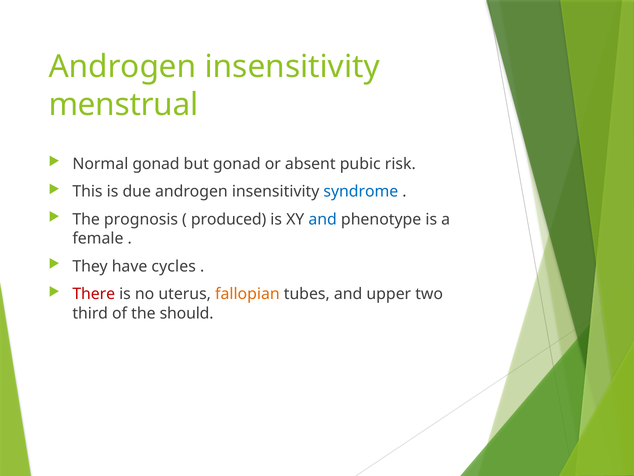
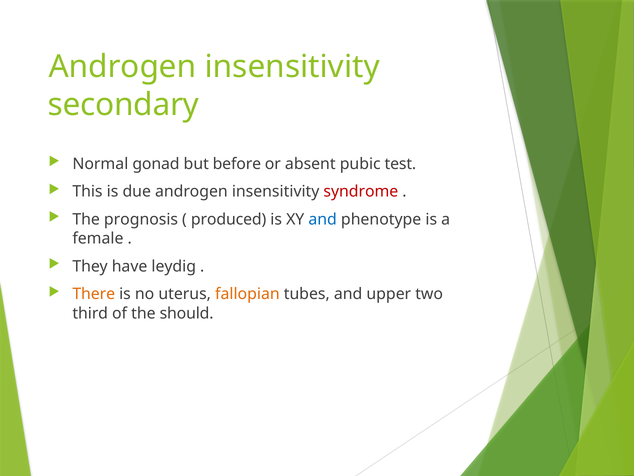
menstrual: menstrual -> secondary (123, 105)
but gonad: gonad -> before (237, 164)
risk: risk -> test (400, 164)
syndrome colour: blue -> red (361, 191)
cycles: cycles -> leydig (174, 266)
There colour: red -> orange (94, 294)
